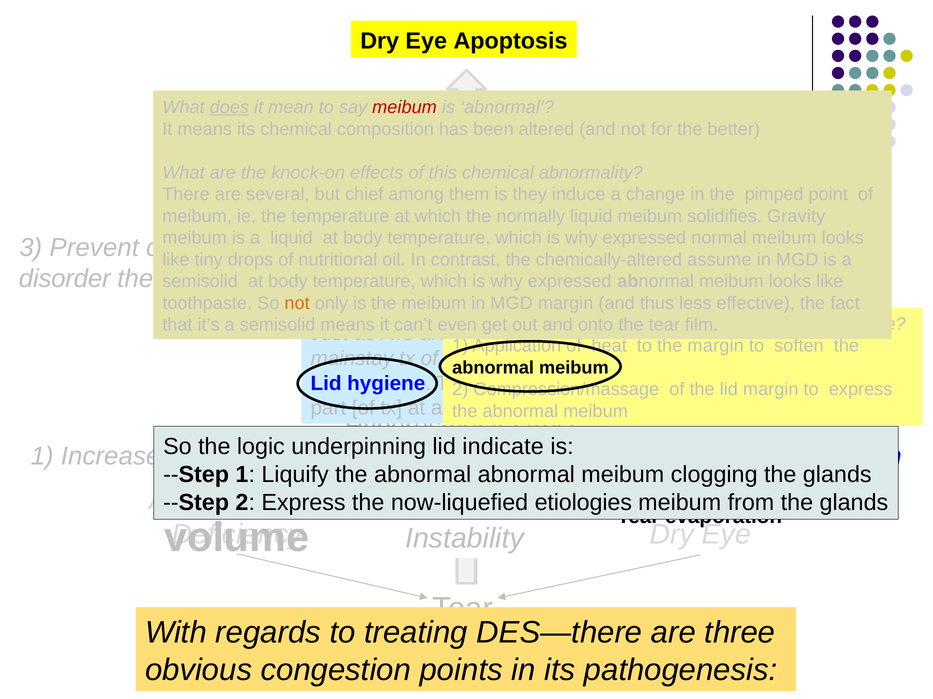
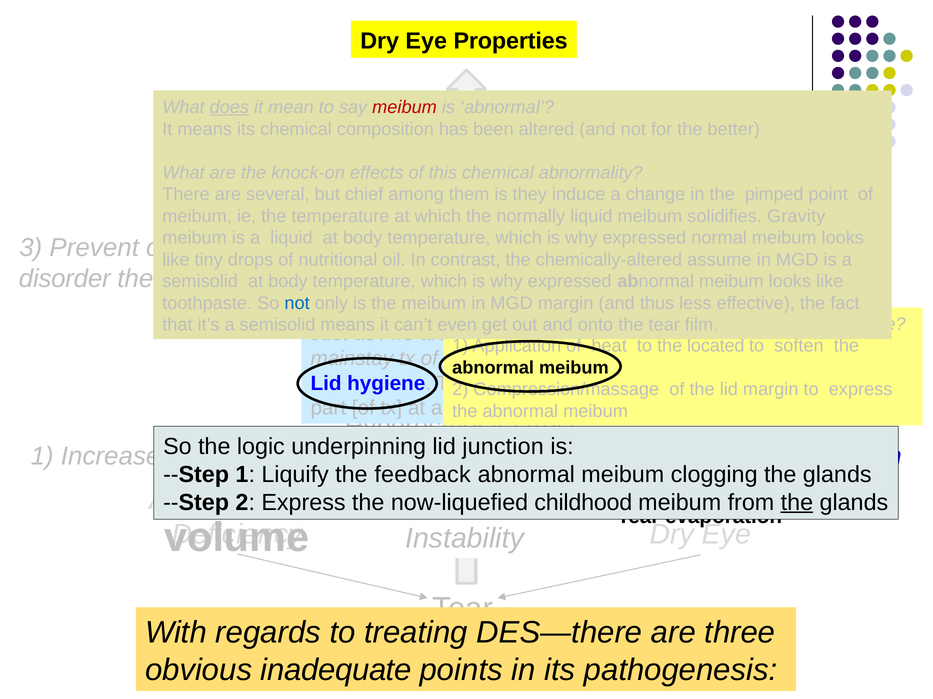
Apoptosis: Apoptosis -> Properties (511, 41)
not colour: orange -> blue (297, 303)
the margin: margin -> located (716, 346)
indicate: indicate -> junction (503, 447)
Liquify the abnormal: abnormal -> feedback (423, 475)
etiologies: etiologies -> childhood (583, 503)
the underline: none -> present (797, 503)
congestion: congestion -> inadequate (336, 671)
